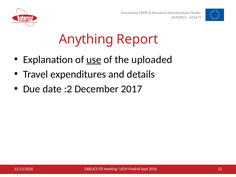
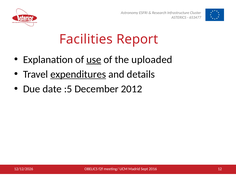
Anything: Anything -> Facilities (86, 39)
expenditures underline: none -> present (78, 74)
:2: :2 -> :5 (68, 89)
2017: 2017 -> 2012 (132, 89)
